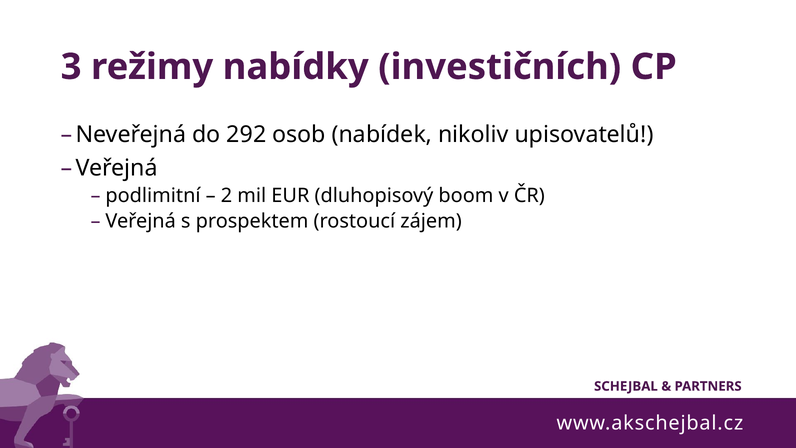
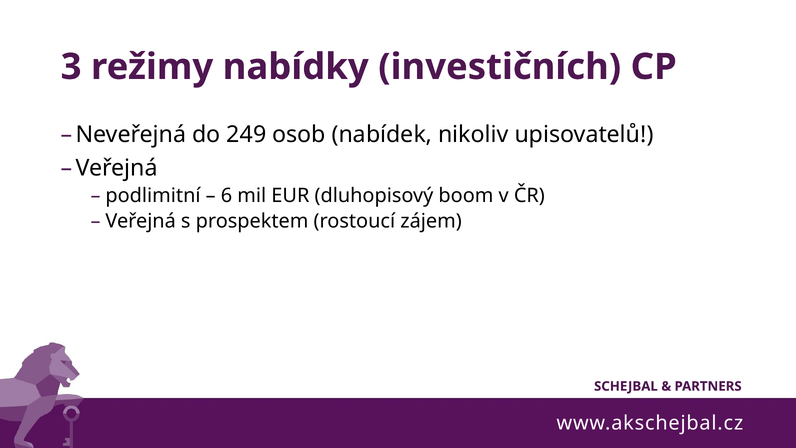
292: 292 -> 249 (246, 135)
2: 2 -> 6 (227, 195)
